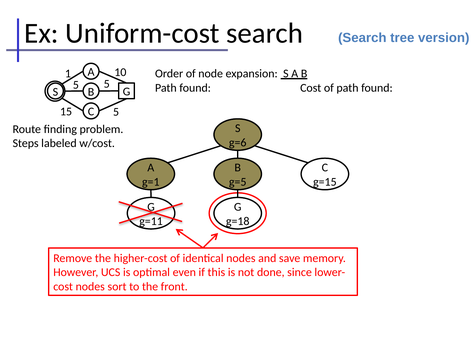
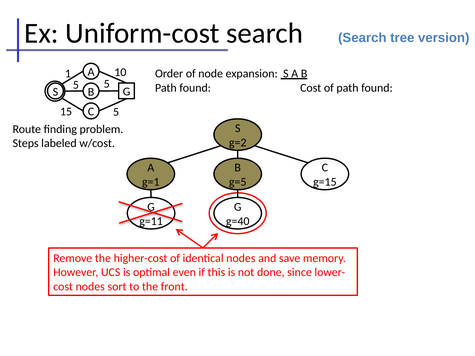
g=6: g=6 -> g=2 (238, 143)
g=18: g=18 -> g=40 (238, 221)
